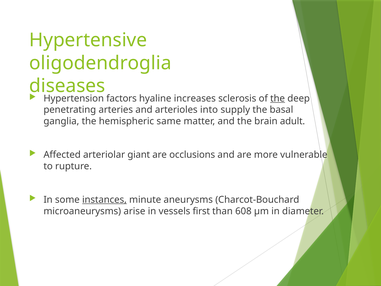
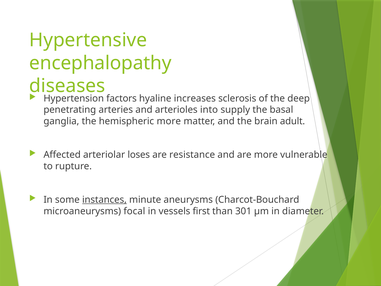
oligodendroglia: oligodendroglia -> encephalopathy (100, 63)
the underline: present -> none (278, 98)
hemispheric same: same -> more (169, 121)
giant: giant -> loses (139, 155)
occlusions: occlusions -> resistance (192, 155)
arise: arise -> focal (134, 211)
608: 608 -> 301 (243, 211)
